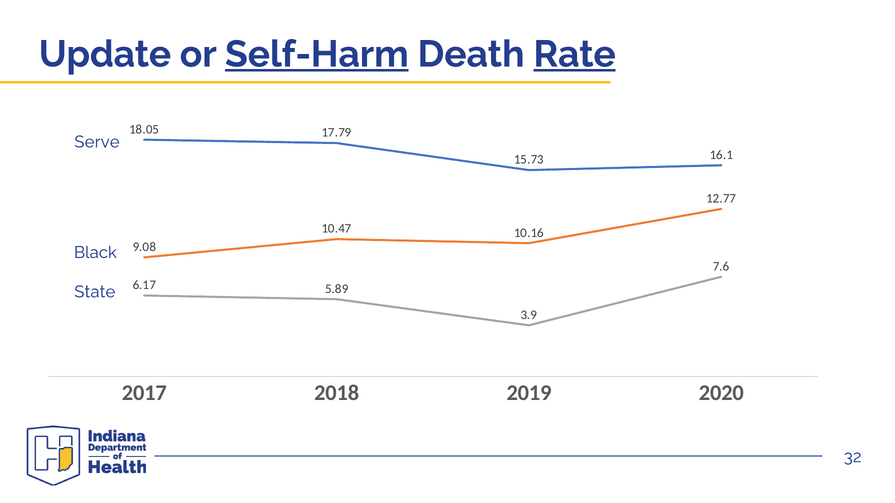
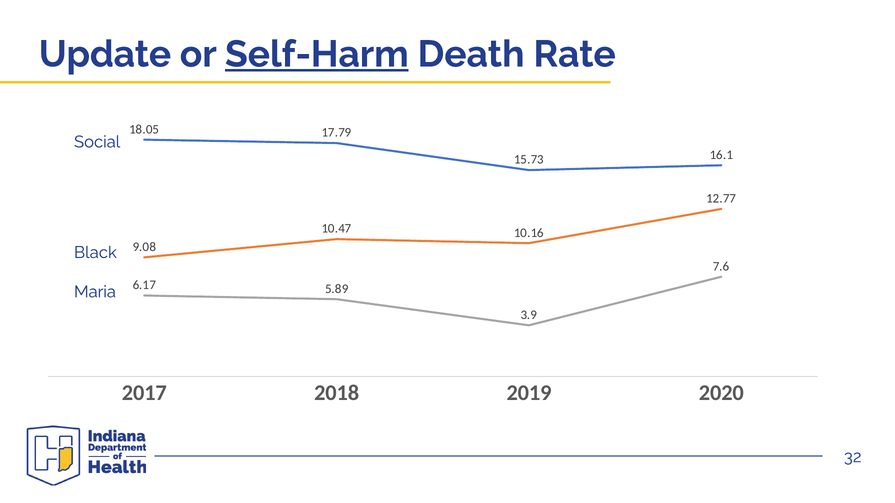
Rate underline: present -> none (575, 54)
Serve: Serve -> Social (97, 142)
State: State -> Maria (95, 292)
